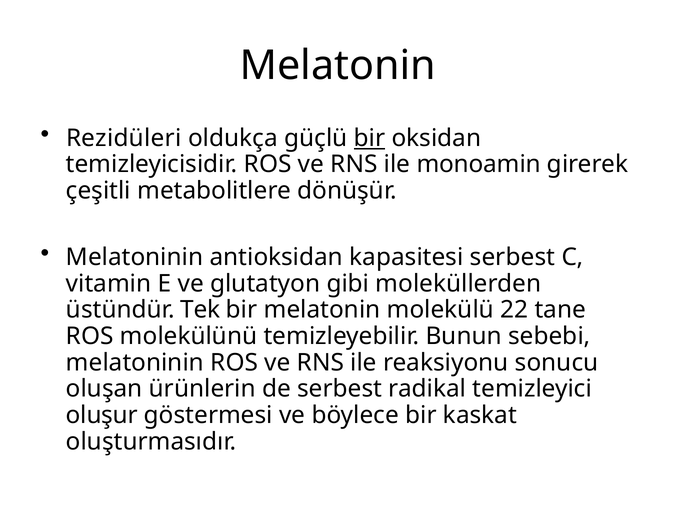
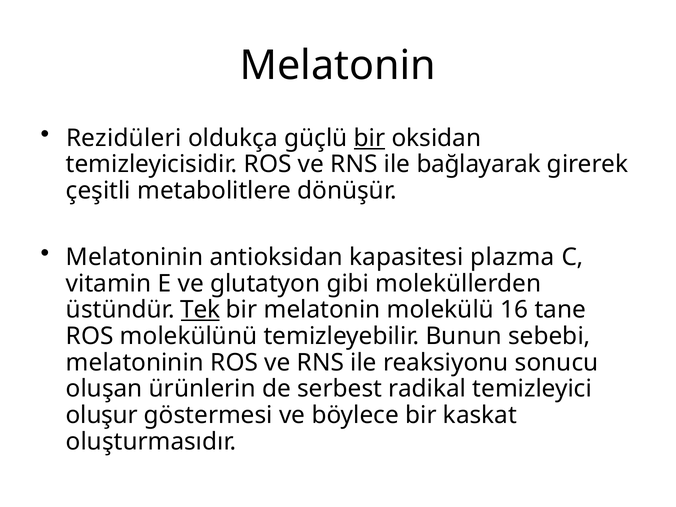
monoamin: monoamin -> bağlayarak (479, 164)
kapasitesi serbest: serbest -> plazma (512, 257)
Tek underline: none -> present (200, 310)
22: 22 -> 16 (514, 310)
